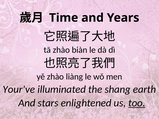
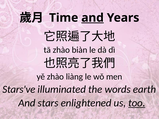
and underline: none -> present (93, 18)
Your've: Your've -> Stars've (19, 90)
shang: shang -> words (118, 90)
